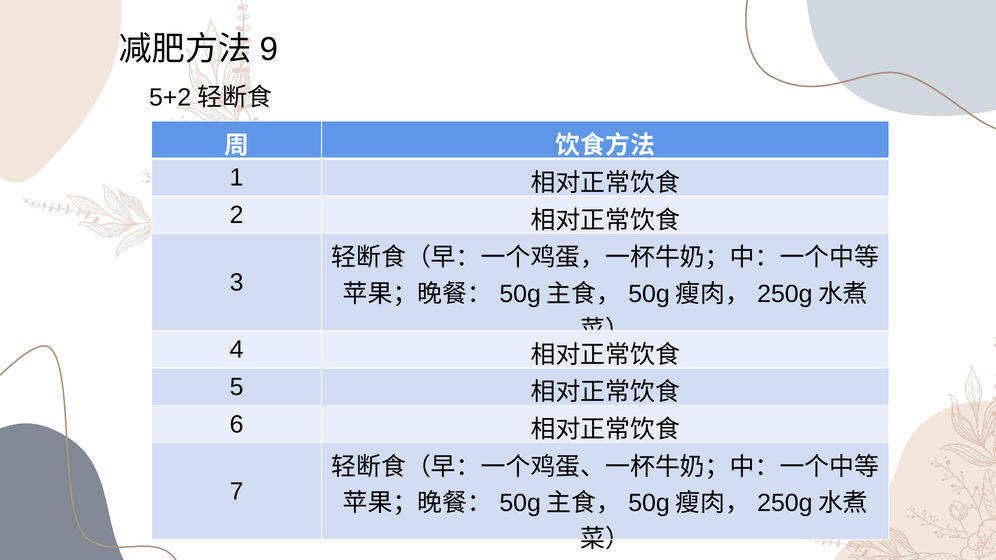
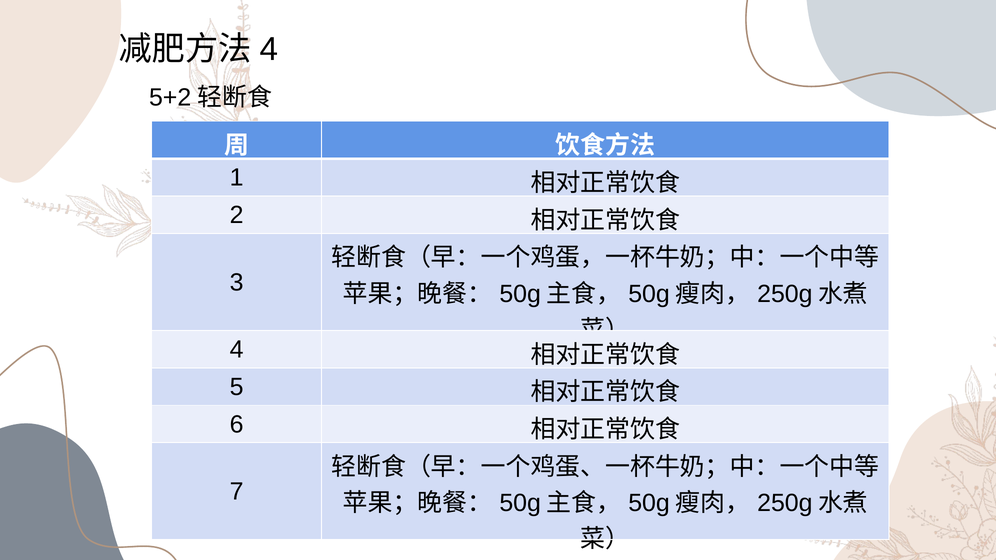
9: 9 -> 4 (269, 49)
